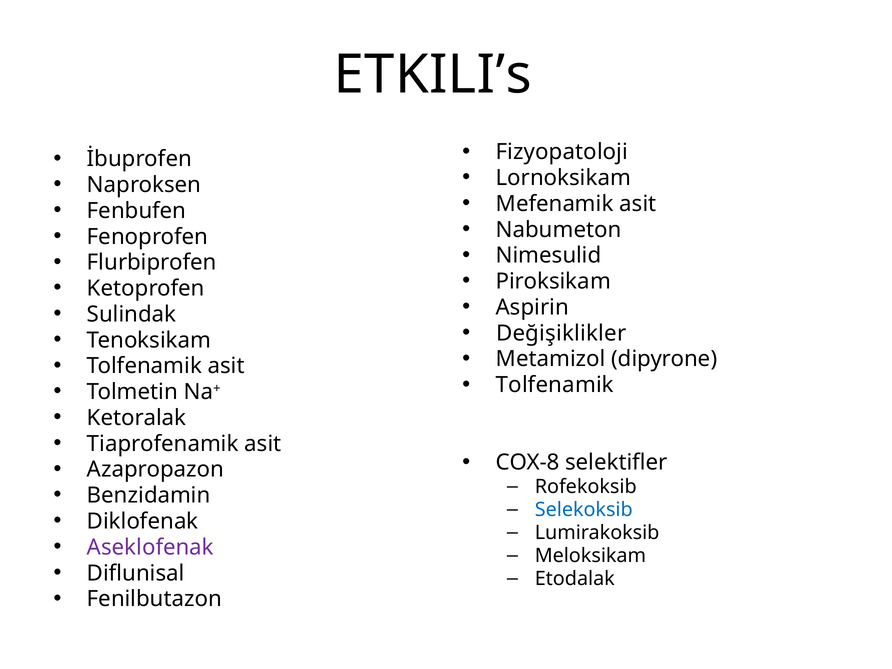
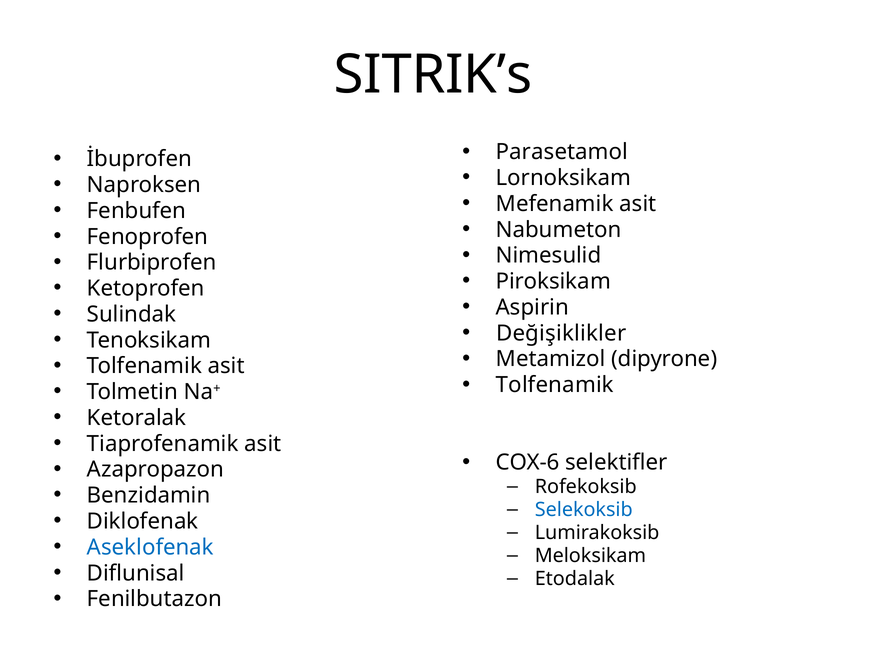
ETKILI’s: ETKILI’s -> SITRIK’s (433, 75)
Fizyopatoloji: Fizyopatoloji -> Parasetamol (562, 152)
COX-8: COX-8 -> COX-6 (528, 463)
Aseklofenak colour: purple -> blue (150, 547)
